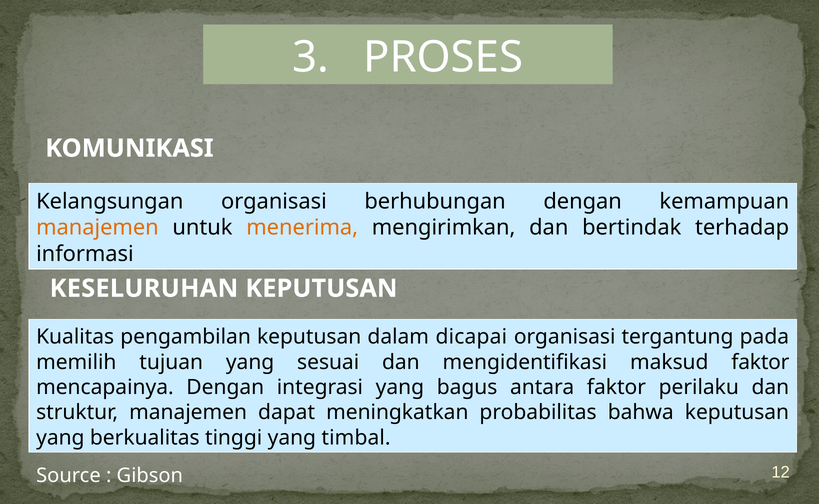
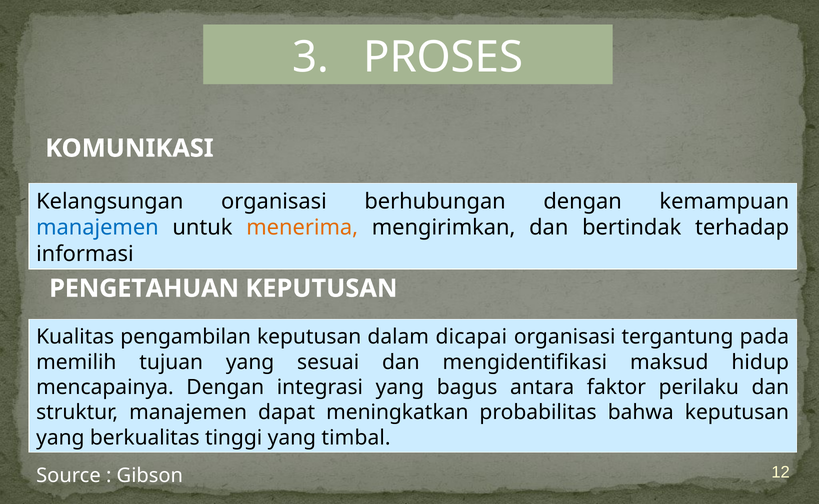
manajemen colour: orange -> blue (97, 228)
KESELURUHAN: KESELURUHAN -> PENGETAHUAN (144, 288)
maksud faktor: faktor -> hidup (760, 362)
